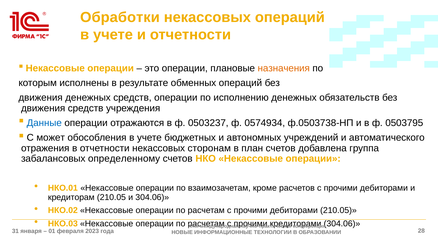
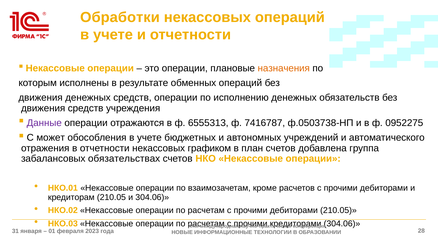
Данные colour: blue -> purple (44, 123)
0503237: 0503237 -> 6555313 (208, 123)
0574934: 0574934 -> 7416787 (265, 123)
0503795: 0503795 -> 0952275 (404, 123)
сторонам: сторонам -> графиком (209, 148)
определенному: определенному -> обязательствах (124, 159)
